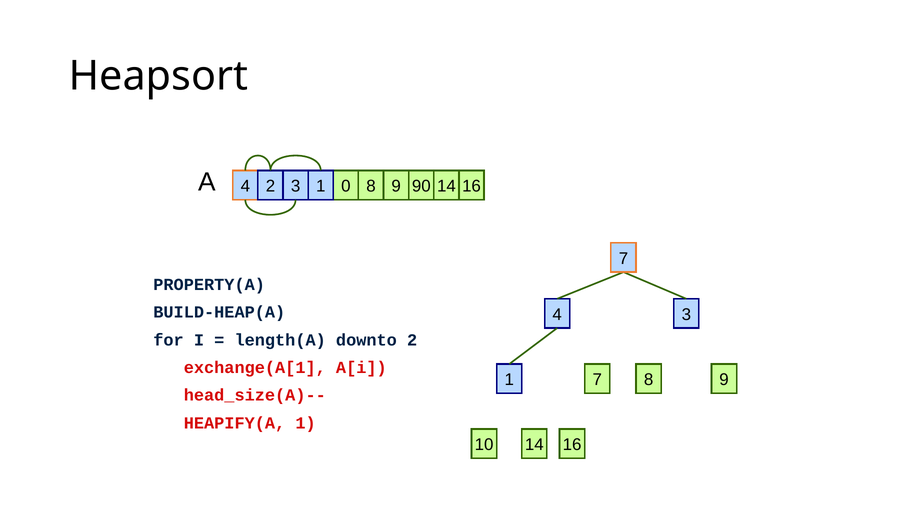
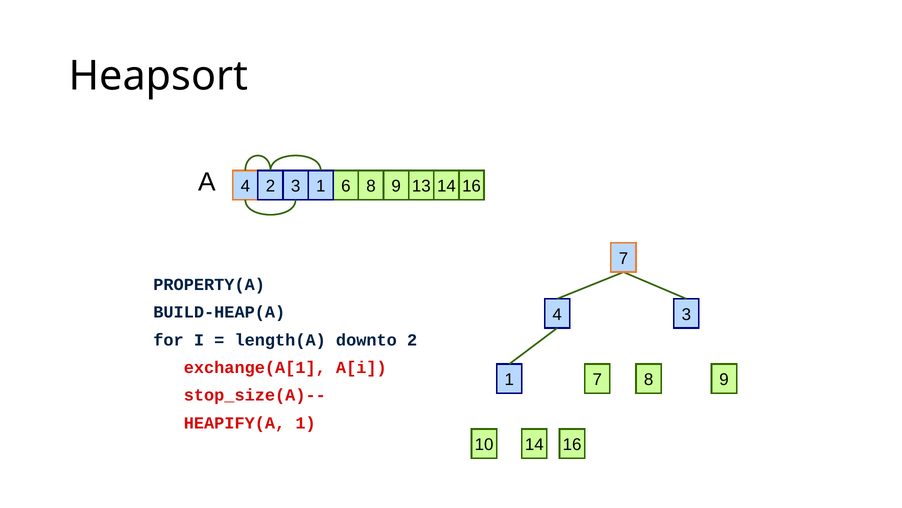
0: 0 -> 6 (346, 186)
90: 90 -> 13 (421, 186)
head_size(A)--: head_size(A)-- -> stop_size(A)-- (255, 395)
